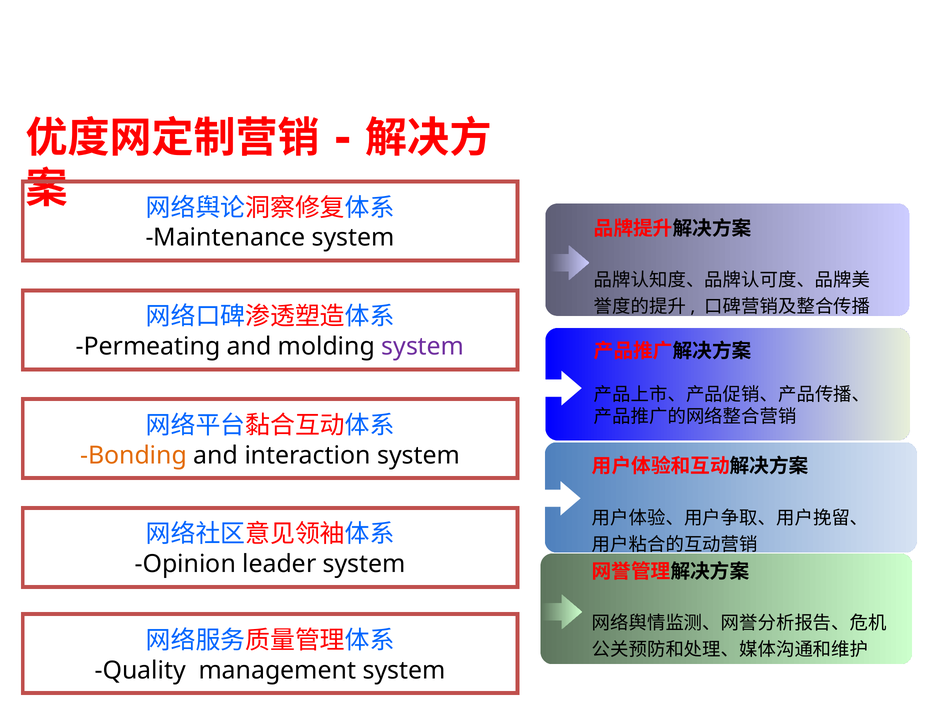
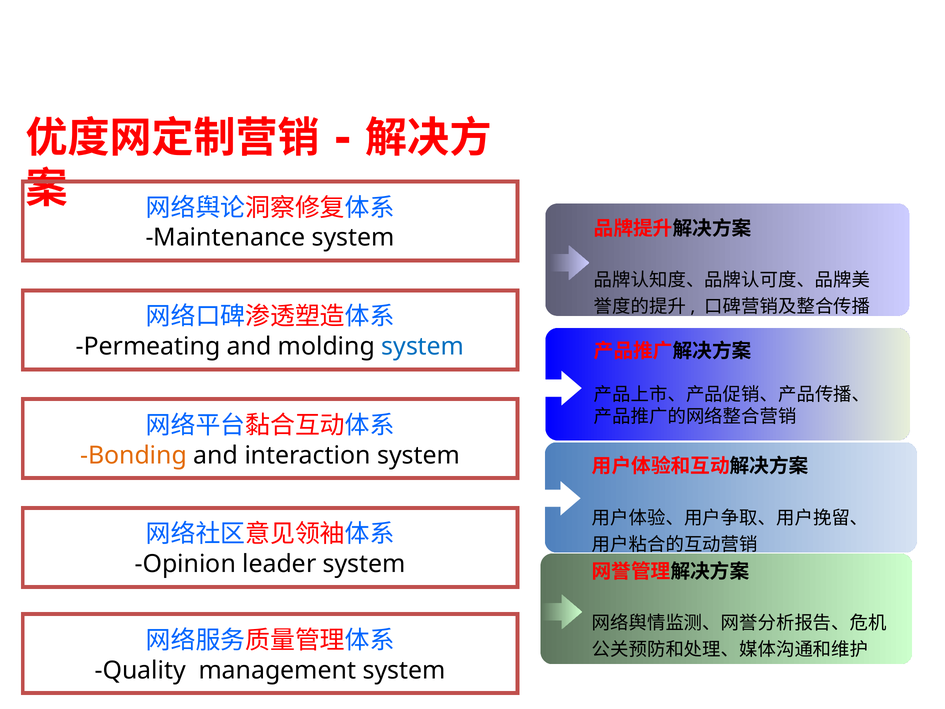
system colour: purple -> blue (423, 346)
